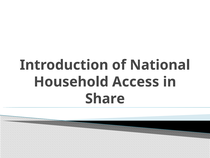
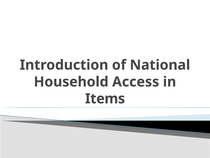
Share: Share -> Items (105, 98)
